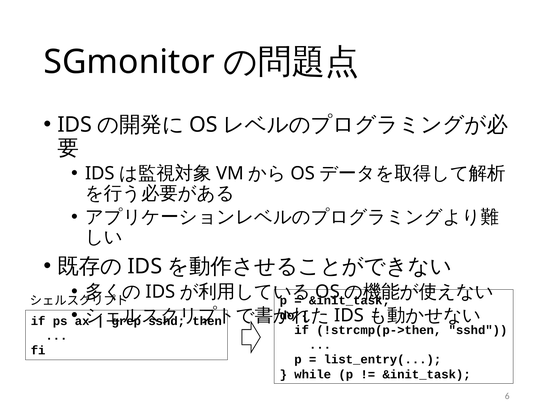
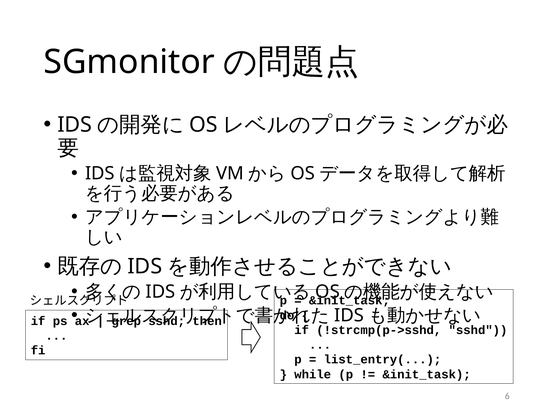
!strcmp(p->then: !strcmp(p->then -> !strcmp(p->sshd (379, 330)
